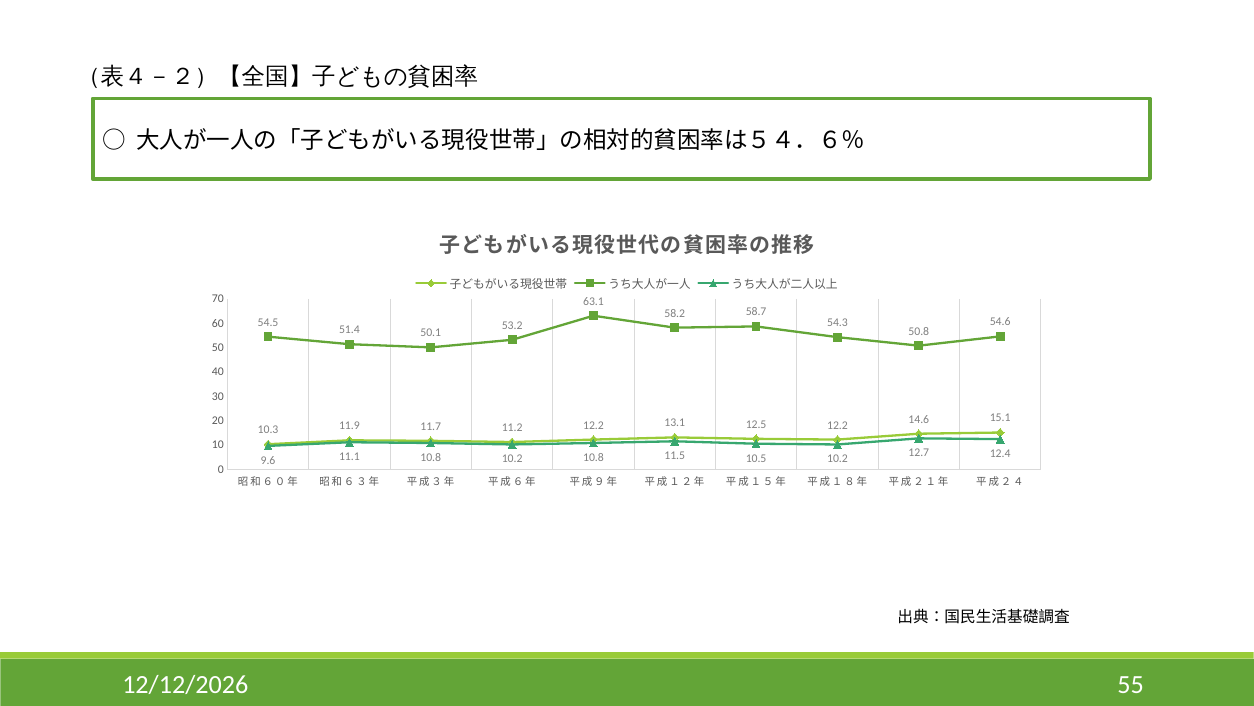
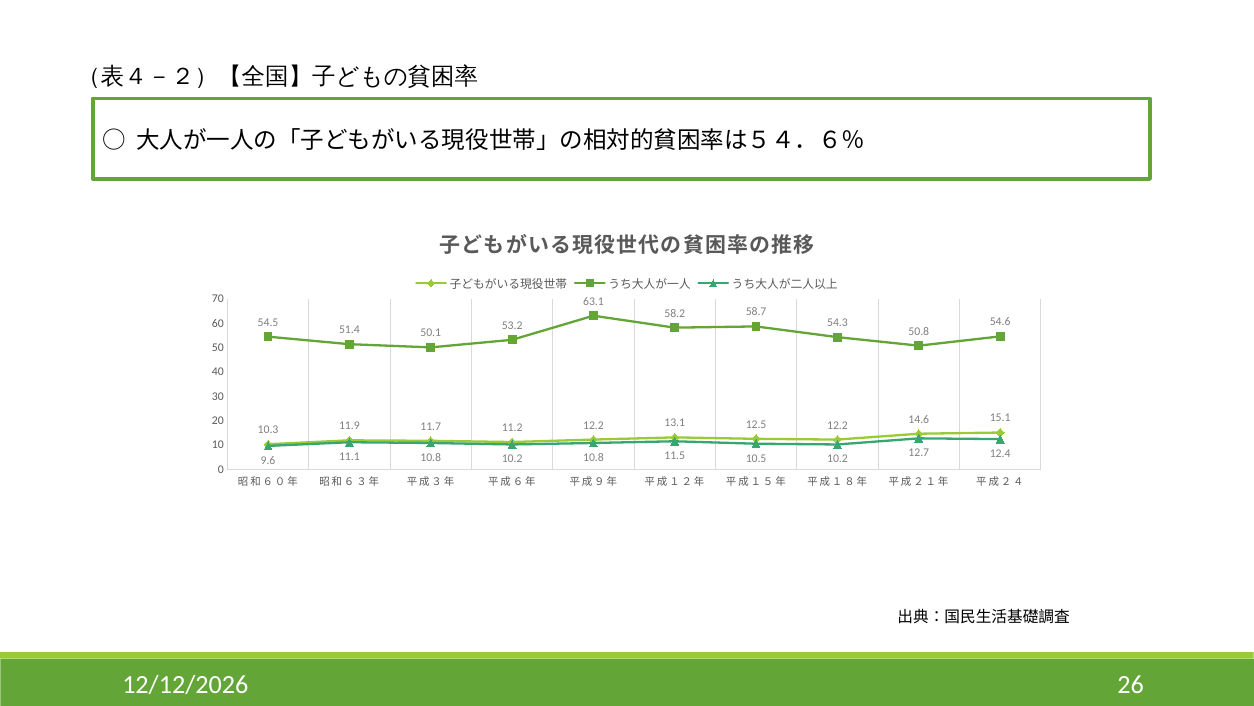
55: 55 -> 26 (1131, 685)
